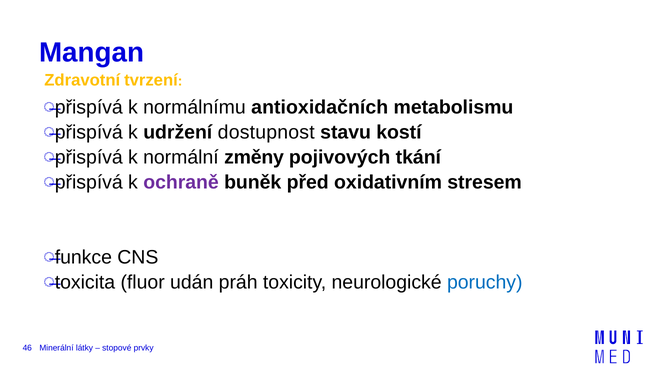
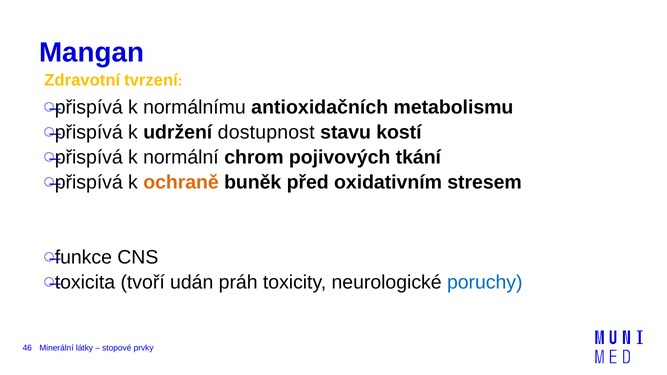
změny: změny -> chrom (254, 157)
ochraně colour: purple -> orange (181, 182)
fluor: fluor -> tvoří (143, 282)
